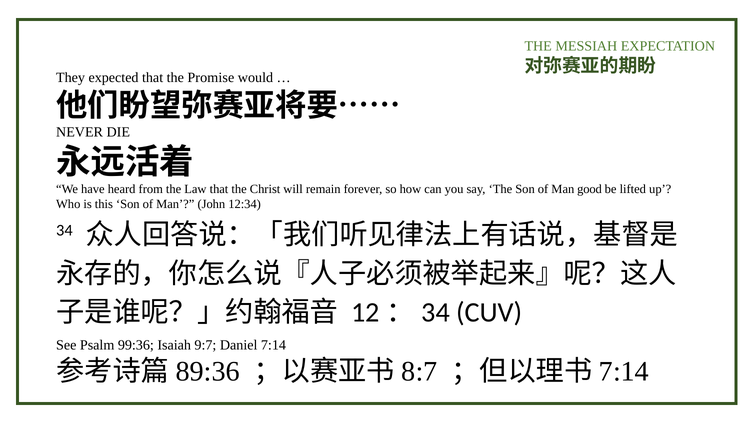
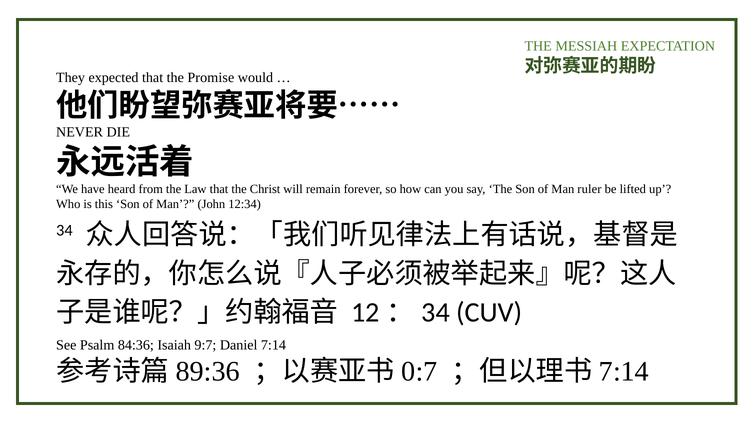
good: good -> ruler (589, 189)
99:36: 99:36 -> 84:36 (136, 345)
8:7: 8:7 -> 0:7 (419, 371)
